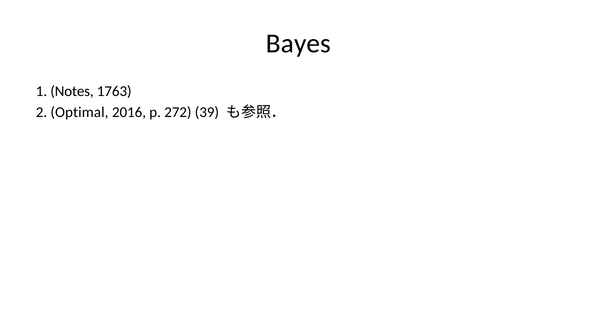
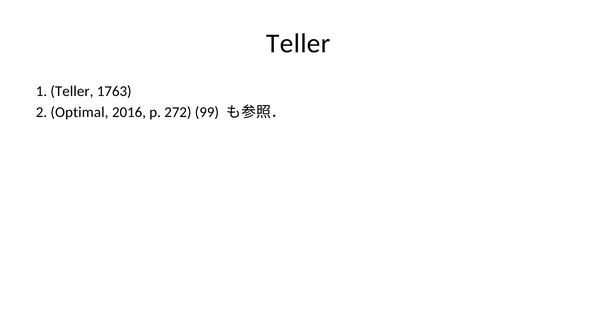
Bayes: Bayes -> Teller (298, 43)
1 Notes: Notes -> Teller (72, 91)
39: 39 -> 99 (207, 112)
